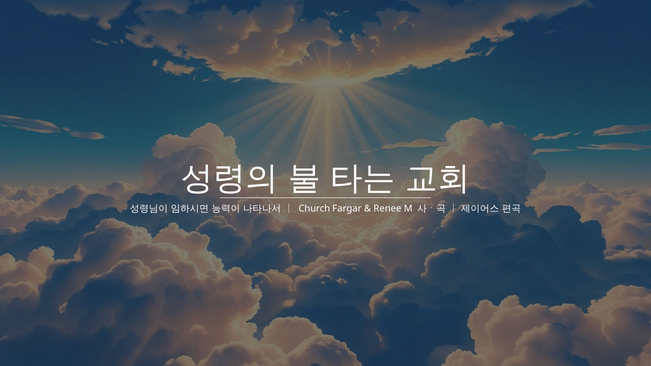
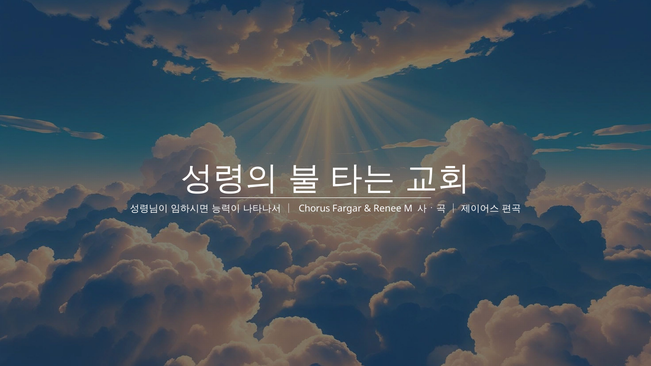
Church: Church -> Chorus (314, 209)
